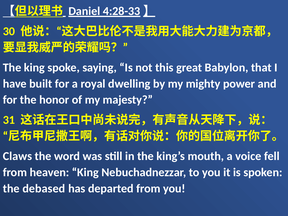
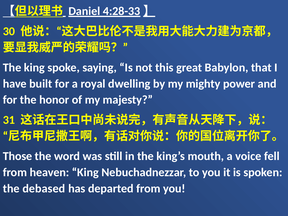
Claws: Claws -> Those (18, 156)
